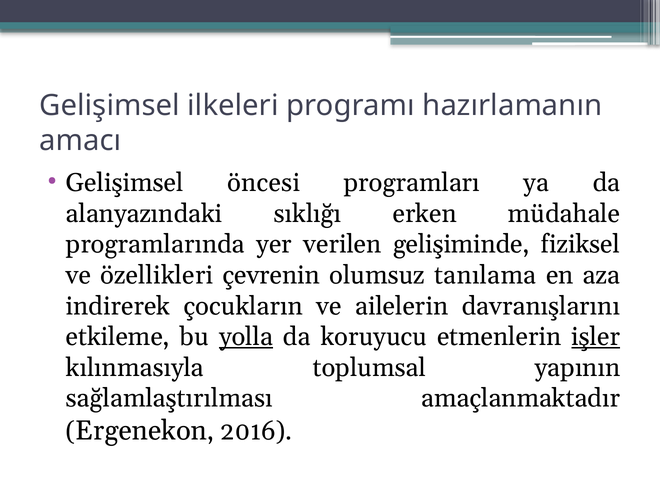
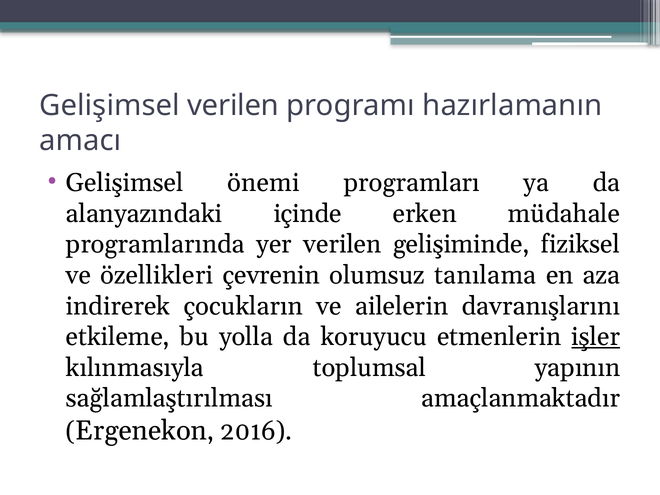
Gelişimsel ilkeleri: ilkeleri -> verilen (233, 105)
öncesi: öncesi -> önemi (264, 183)
sıklığı: sıklığı -> içinde (308, 214)
yolla underline: present -> none (246, 337)
